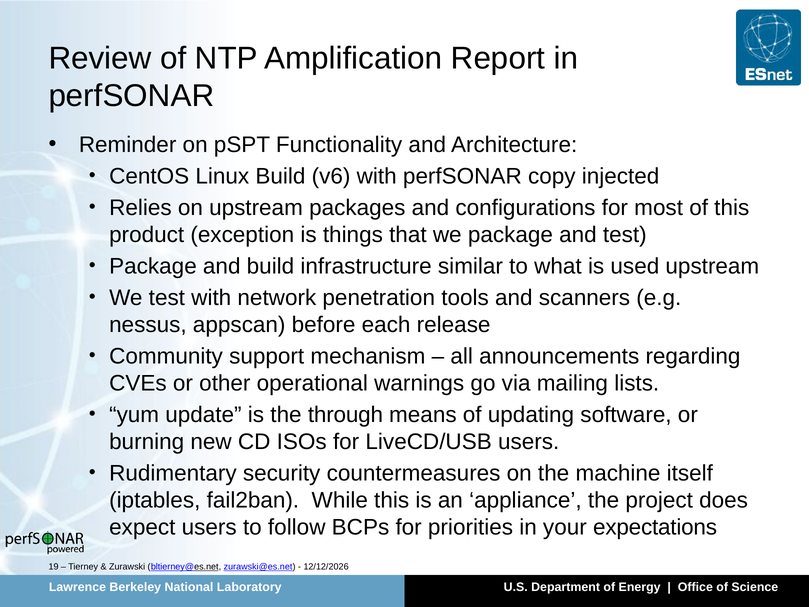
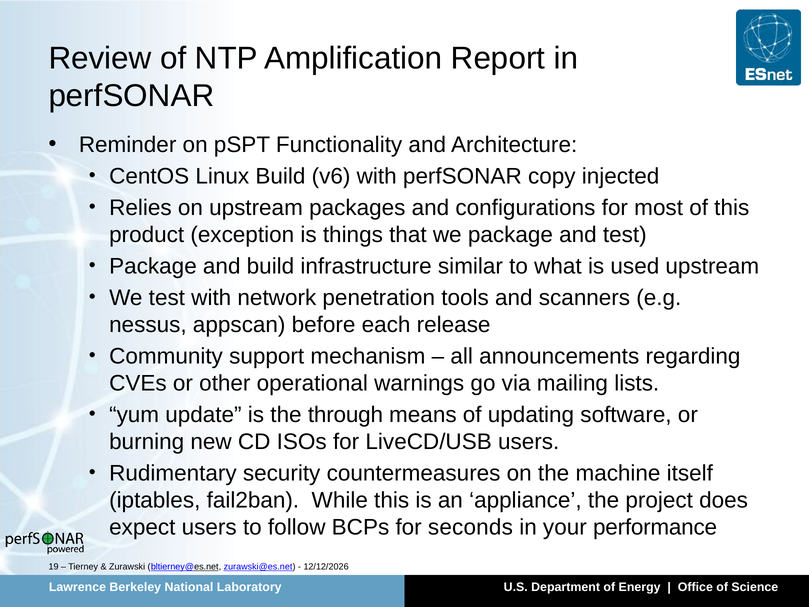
priorities: priorities -> seconds (470, 527)
expectations: expectations -> performance (655, 527)
